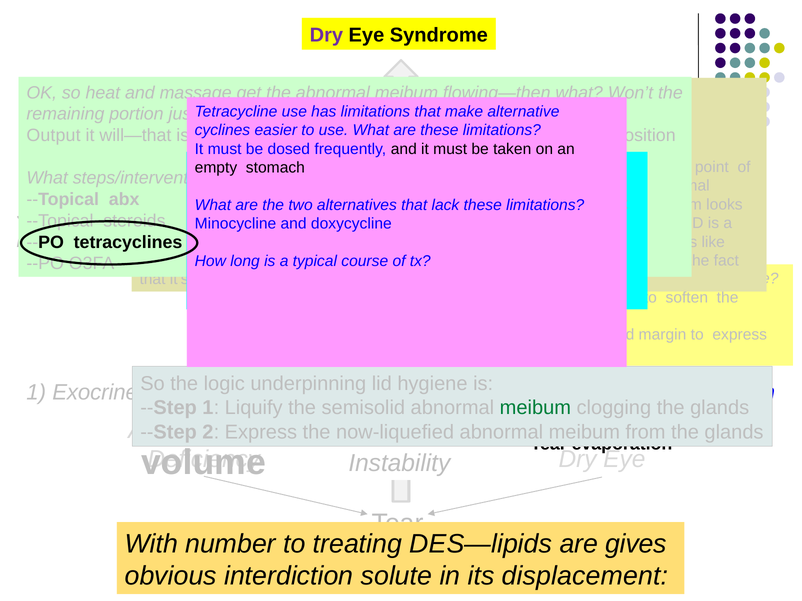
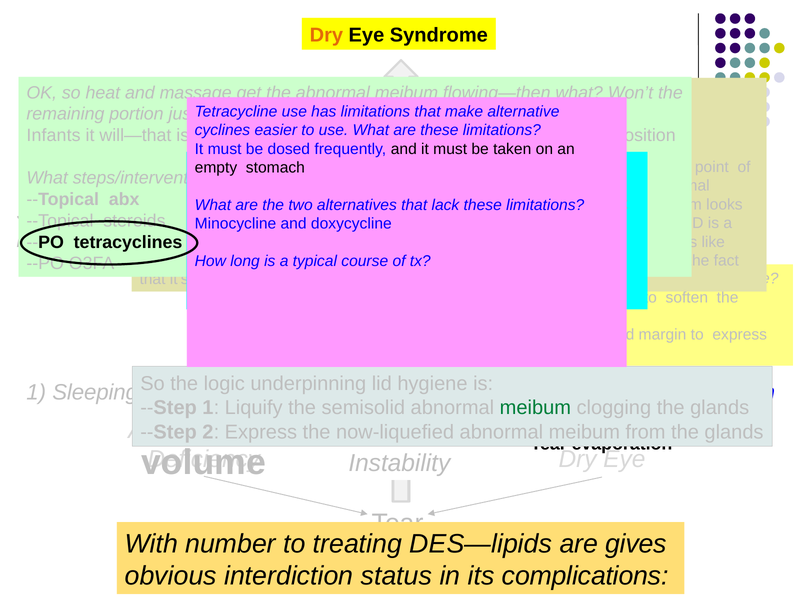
Dry colour: purple -> orange (326, 35)
Output: Output -> Infants (54, 135)
Exocrine: Exocrine -> Sleeping (95, 393)
solute: solute -> status (396, 576)
displacement: displacement -> complications (585, 576)
